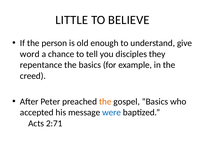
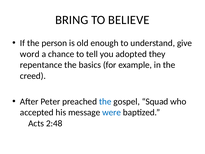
LITTLE: LITTLE -> BRING (72, 20)
disciples: disciples -> adopted (131, 54)
the colour: orange -> blue (105, 101)
gospel Basics: Basics -> Squad (155, 101)
2:71: 2:71 -> 2:48 (54, 123)
